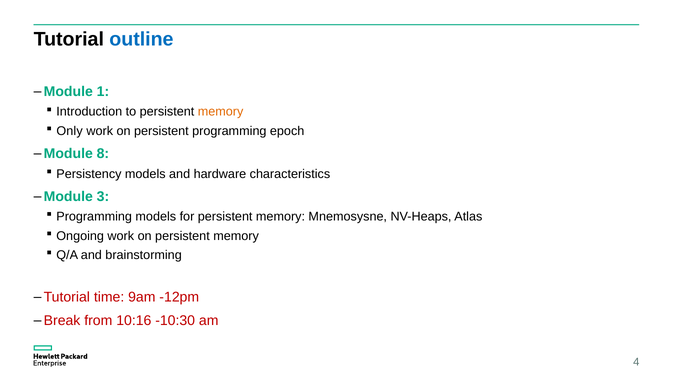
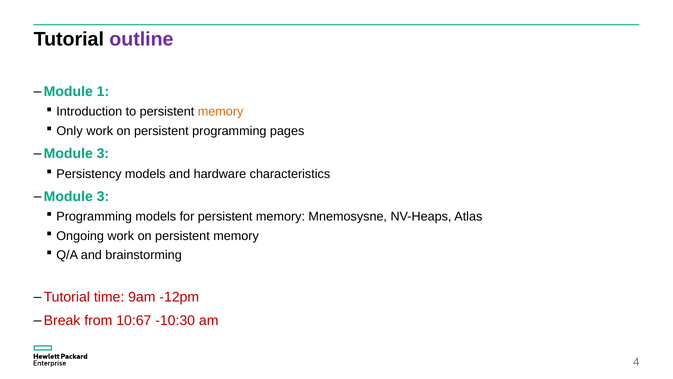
outline colour: blue -> purple (141, 39)
epoch: epoch -> pages (287, 131)
8: 8 -> 3 (103, 154)
10:16: 10:16 -> 10:67 (134, 320)
